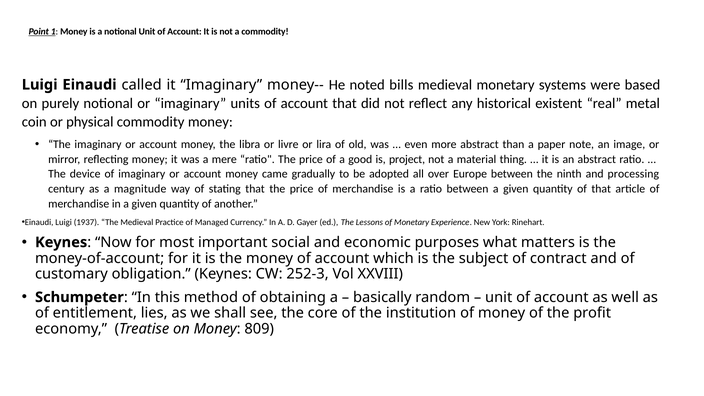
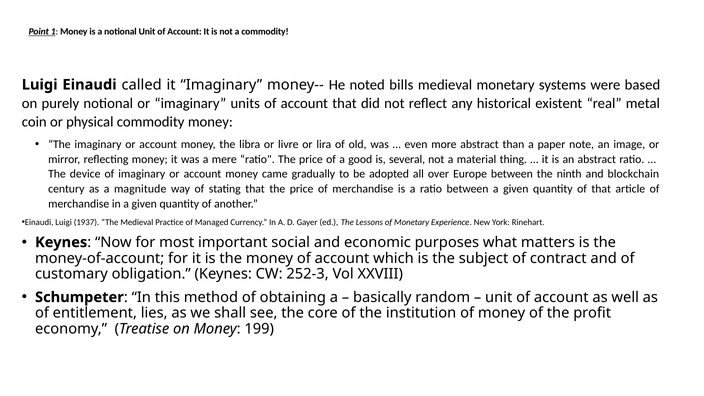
project: project -> several (407, 159)
processing: processing -> blockchain (633, 174)
809: 809 -> 199 (259, 329)
